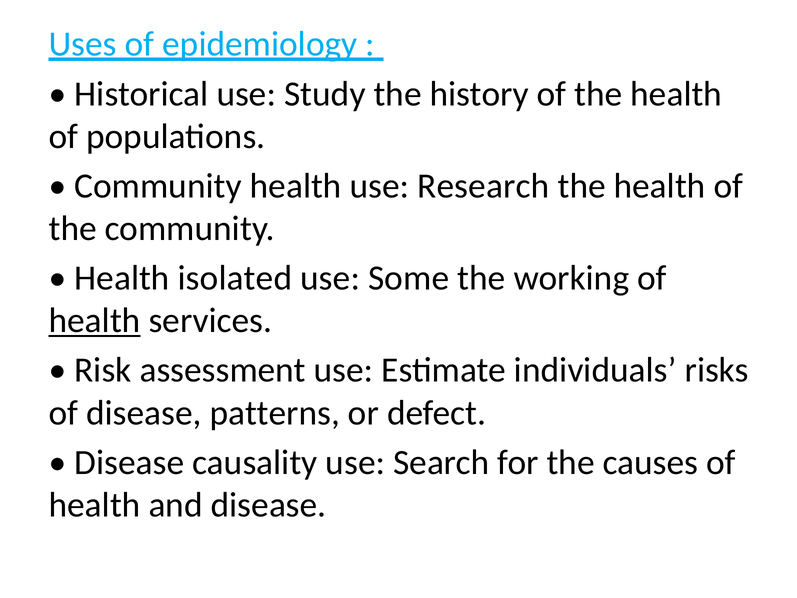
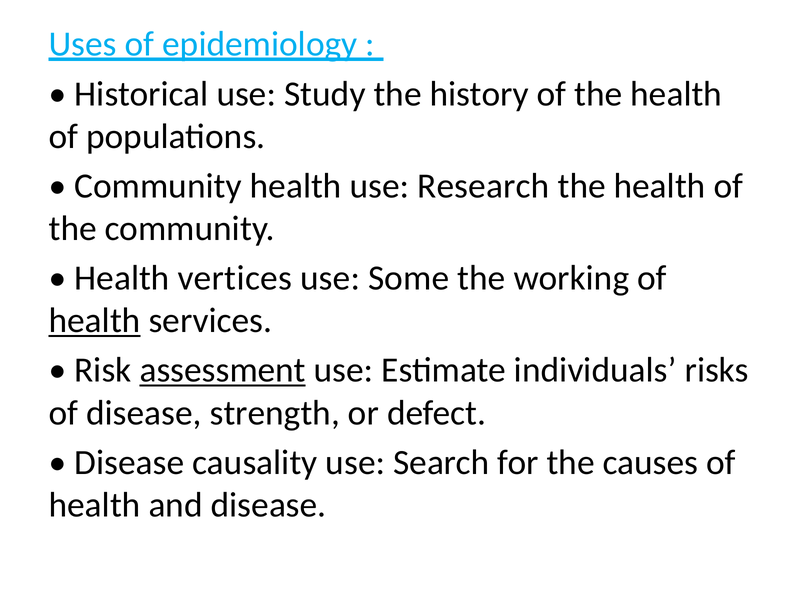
isolated: isolated -> vertices (235, 278)
assessment underline: none -> present (223, 370)
patterns: patterns -> strength (275, 413)
